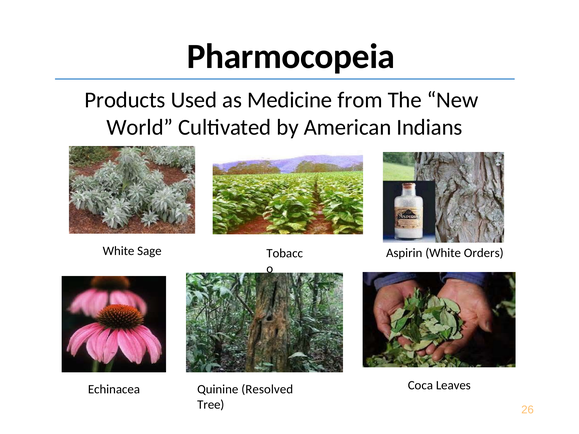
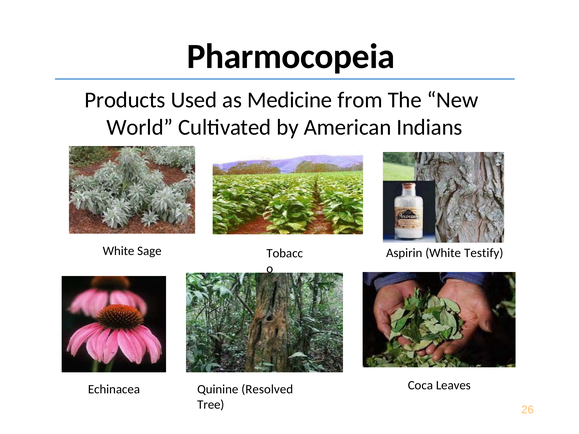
Orders: Orders -> Testify (484, 253)
